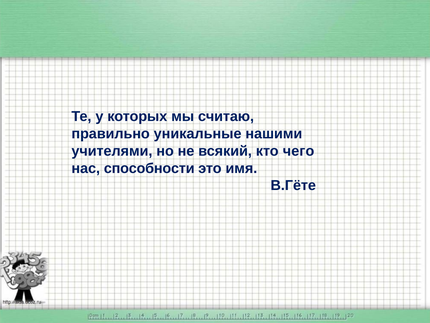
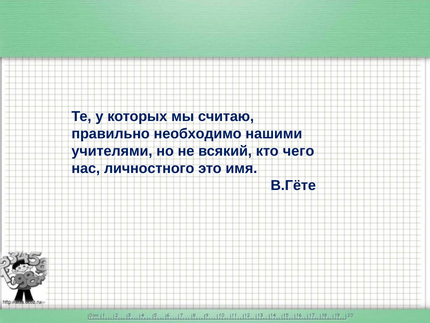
уникальные: уникальные -> необходимо (198, 134)
способности: способности -> личностного (149, 168)
